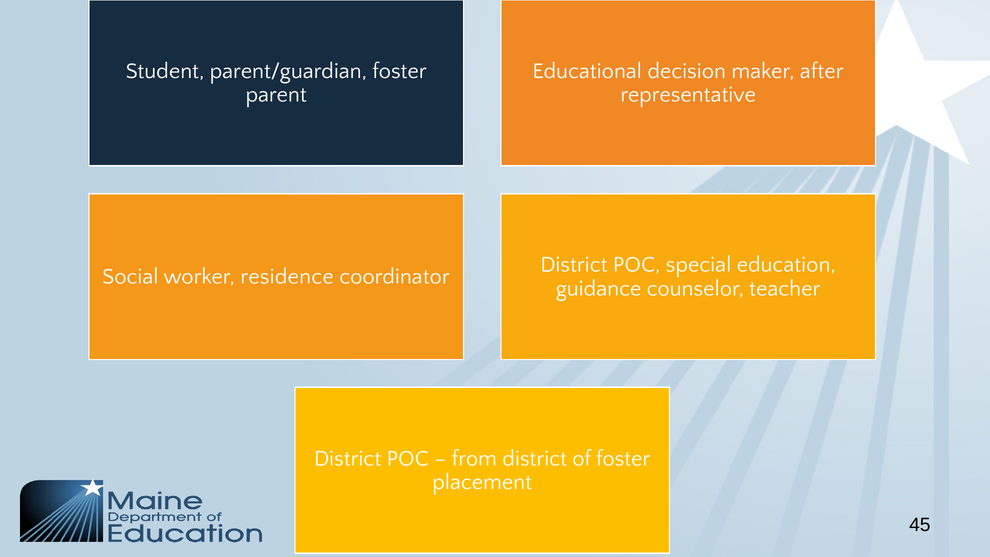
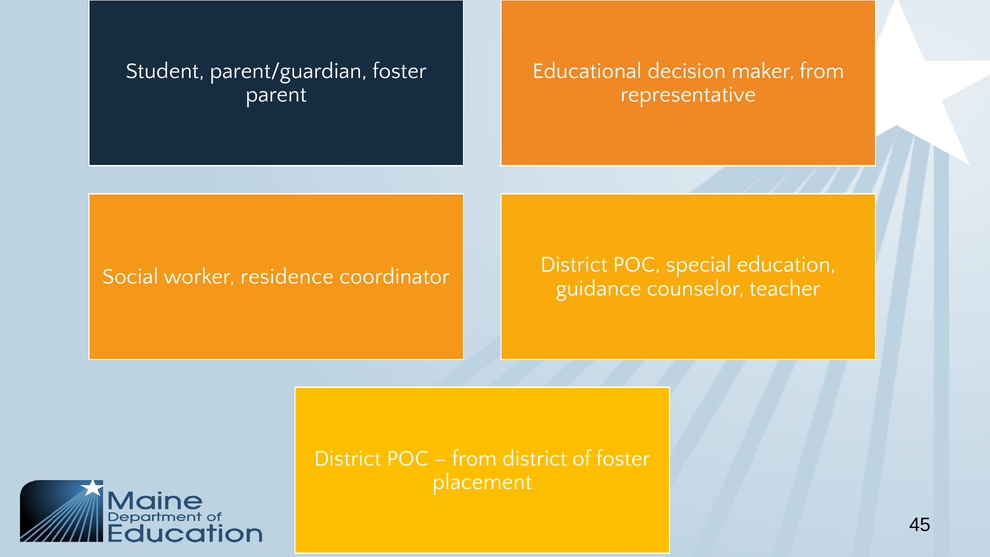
maker after: after -> from (822, 71)
